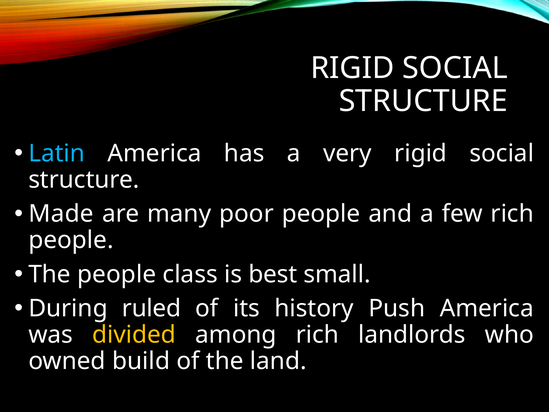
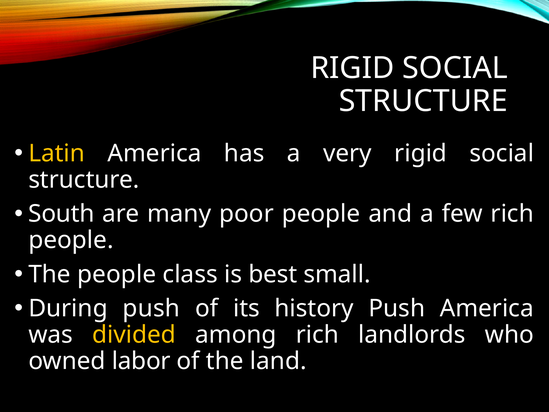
Latin colour: light blue -> yellow (57, 153)
Made: Made -> South (61, 214)
During ruled: ruled -> push (151, 308)
build: build -> labor (141, 361)
